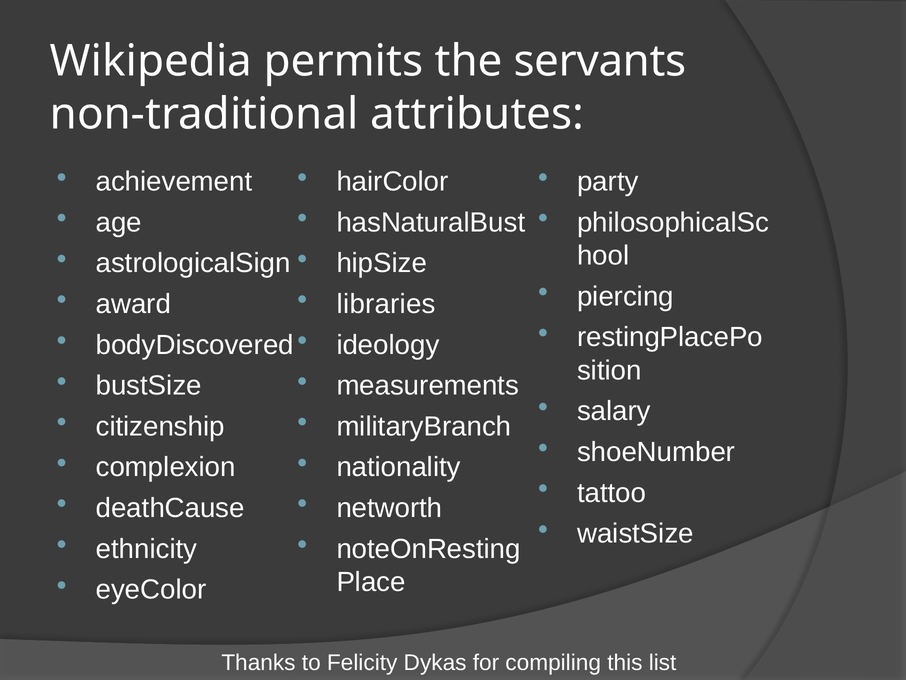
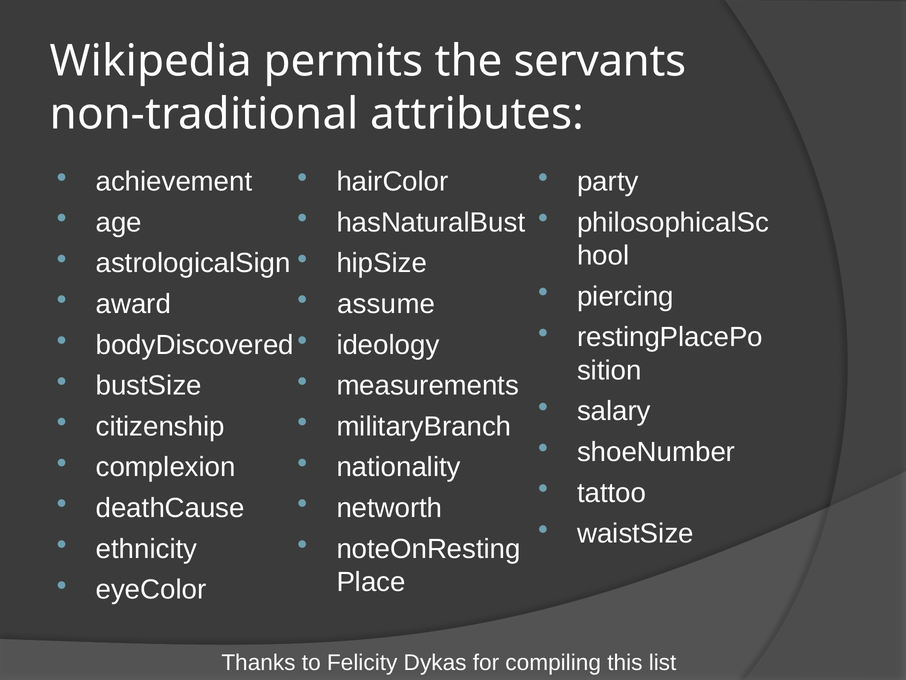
libraries: libraries -> assume (386, 304)
